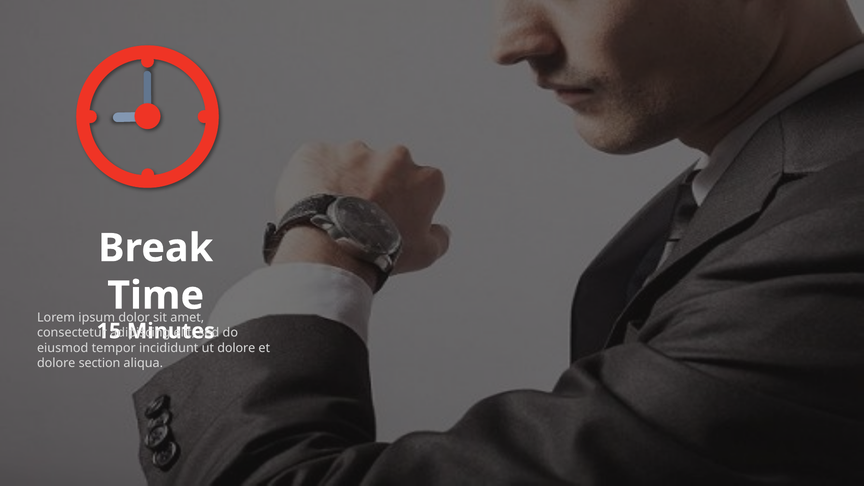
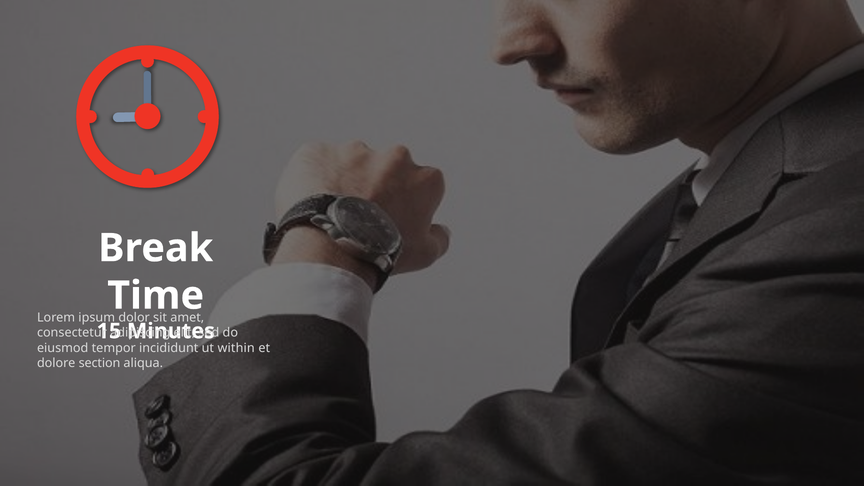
dolore: dolore -> within (236, 348)
